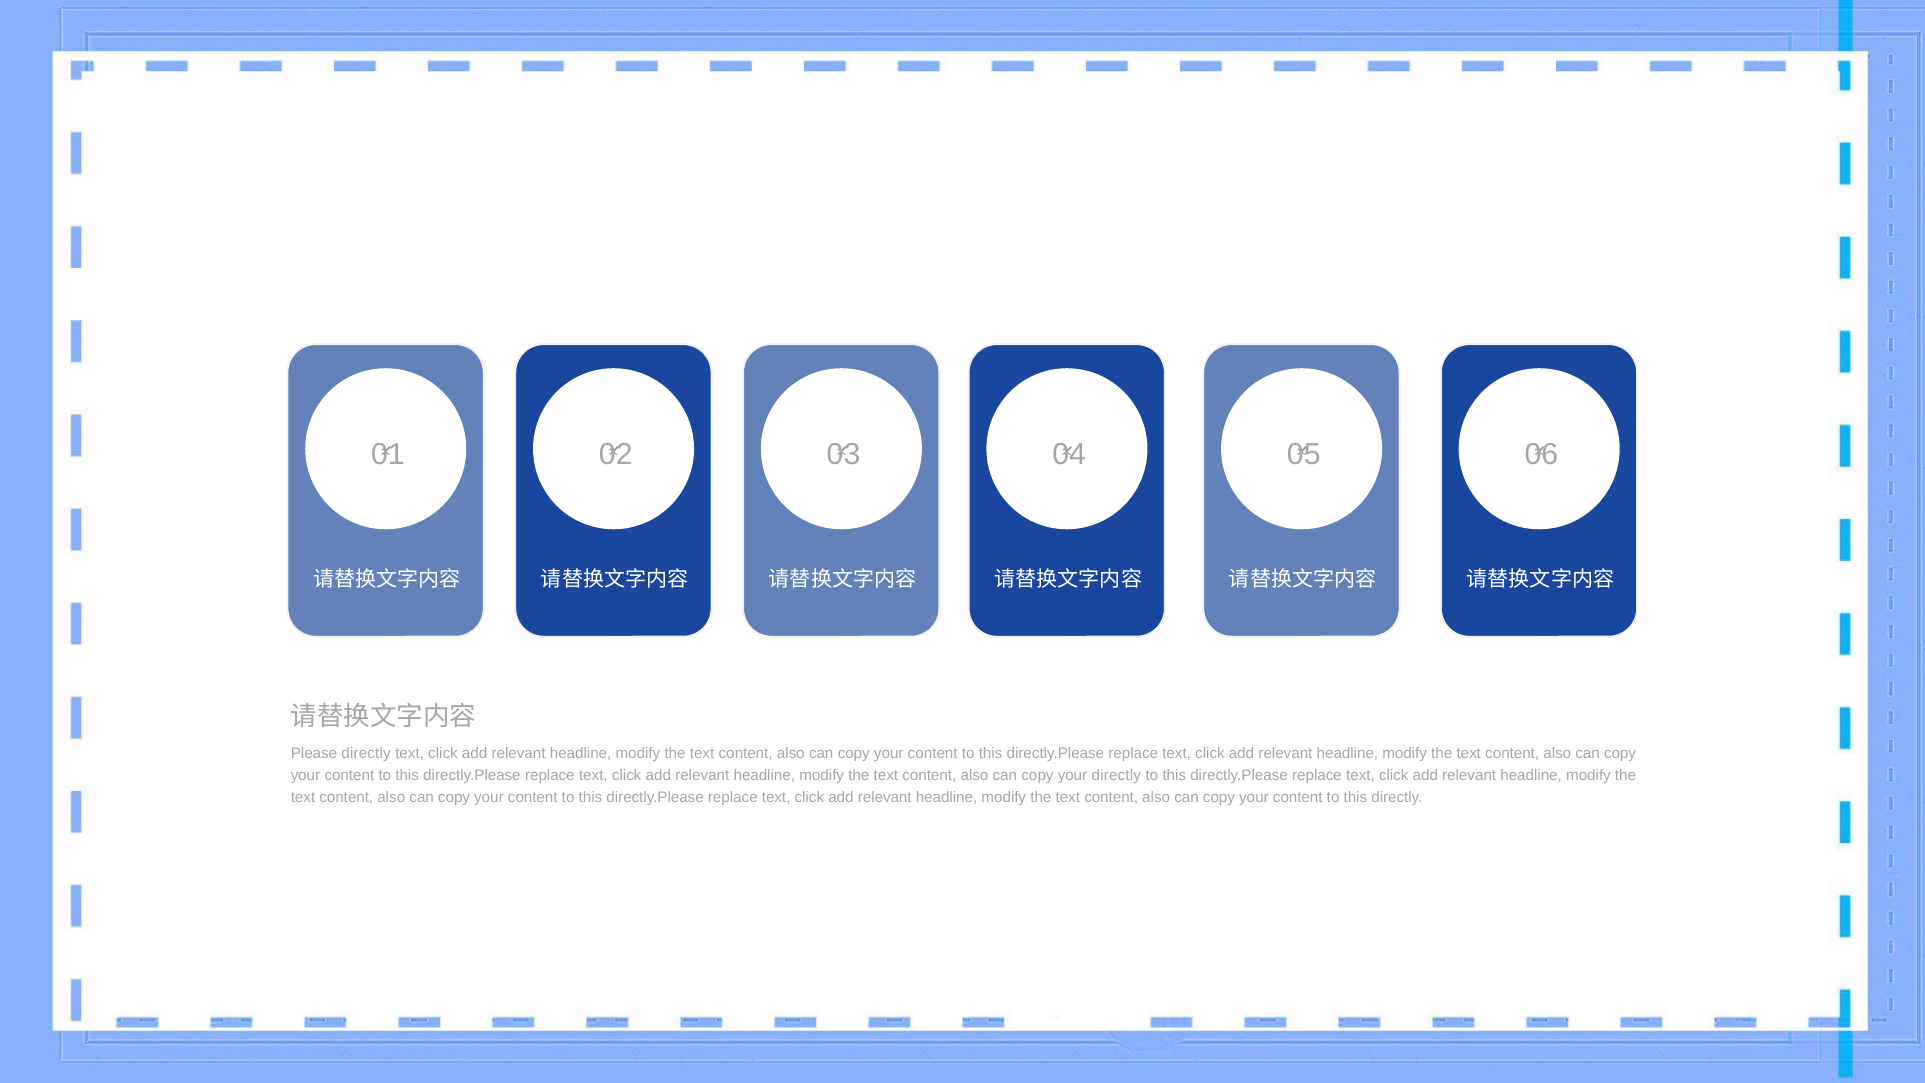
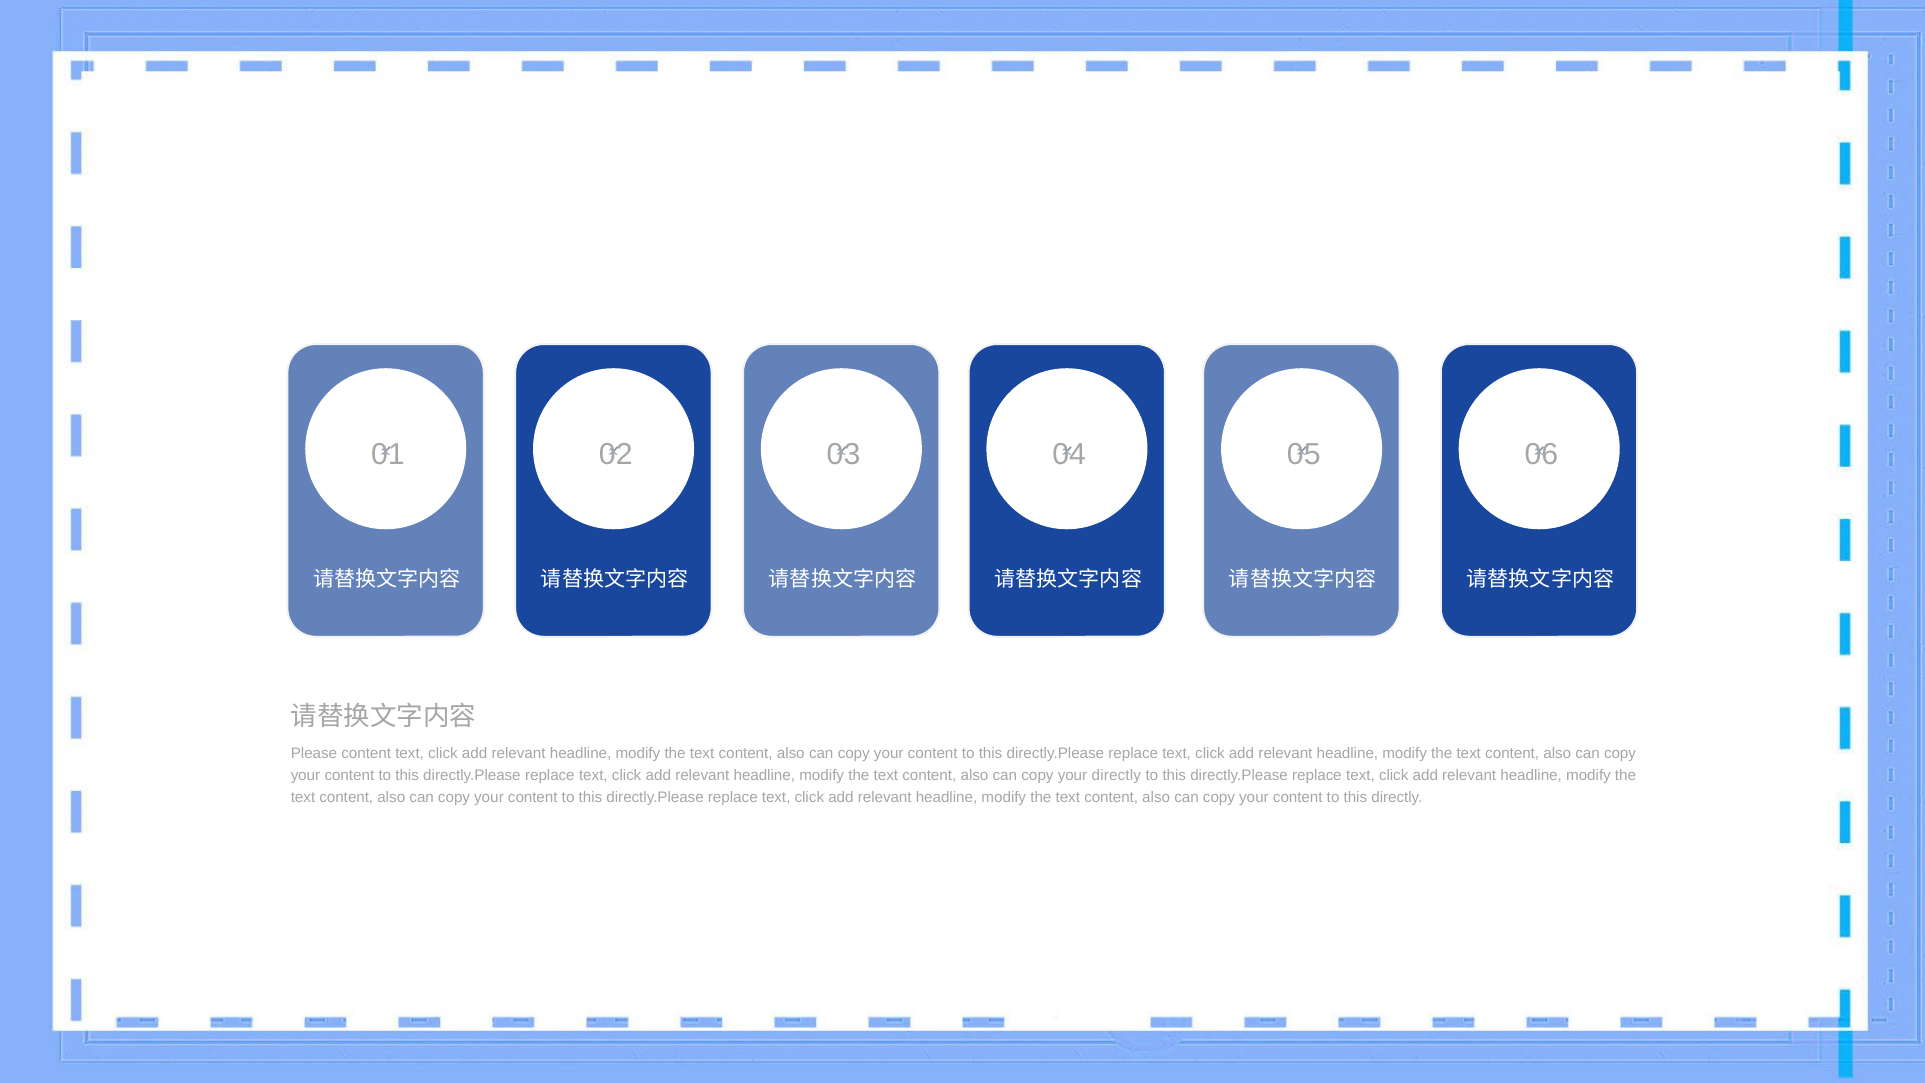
Please directly: directly -> content (366, 753)
